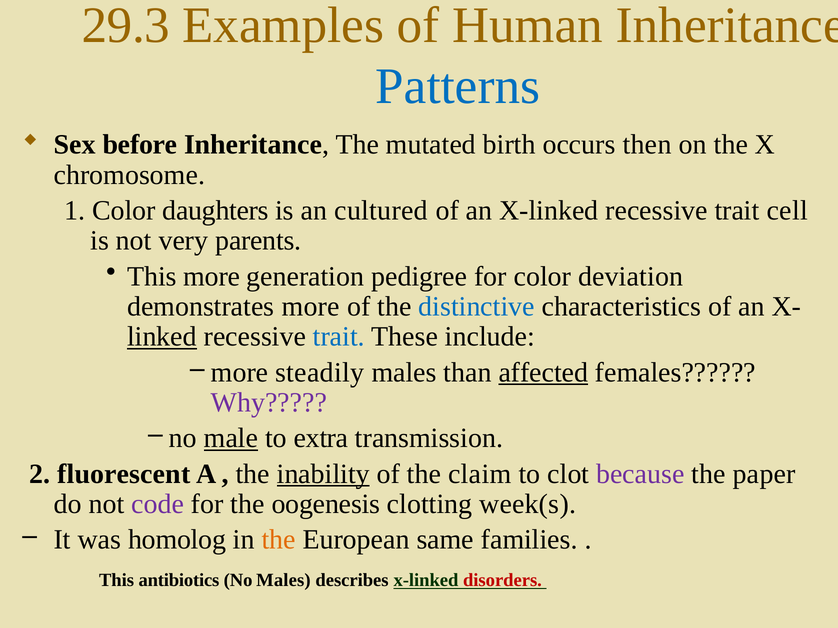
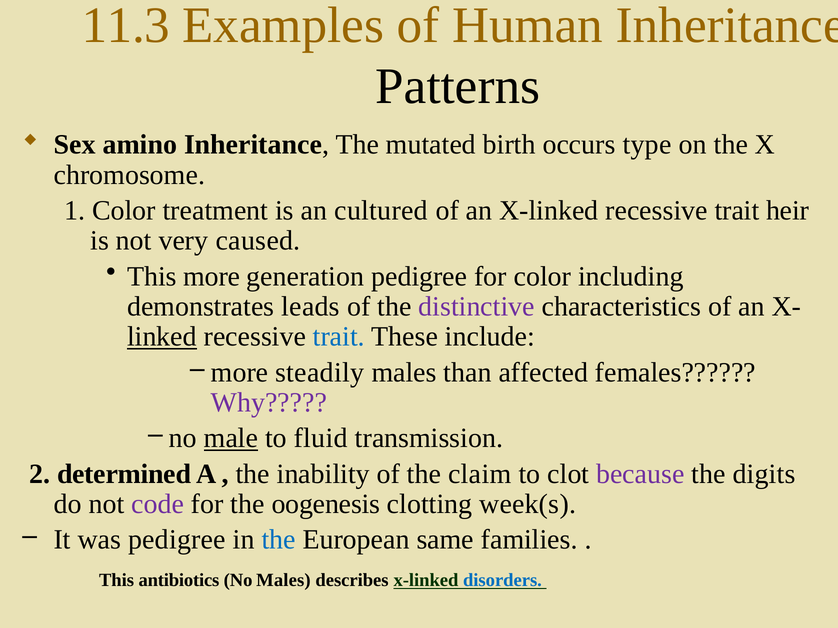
29.3: 29.3 -> 11.3 (126, 25)
Patterns colour: blue -> black (458, 87)
before: before -> amino (140, 145)
then: then -> type (647, 145)
daughters: daughters -> treatment (215, 211)
cell: cell -> heir (788, 211)
parents: parents -> caused (258, 241)
deviation: deviation -> including (631, 277)
demonstrates more: more -> leads (311, 307)
distinctive colour: blue -> purple (477, 307)
affected underline: present -> none (543, 373)
extra: extra -> fluid (321, 439)
fluorescent: fluorescent -> determined (124, 474)
inability underline: present -> none (323, 474)
paper: paper -> digits (764, 474)
was homolog: homolog -> pedigree (177, 540)
the colour: orange -> blue (279, 540)
disorders colour: red -> blue (502, 581)
